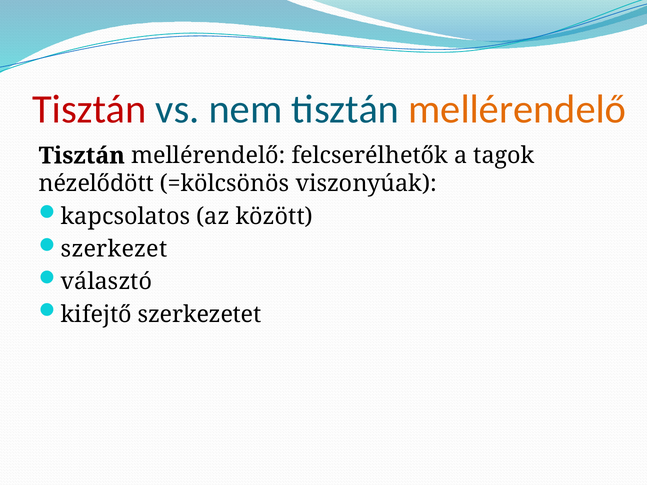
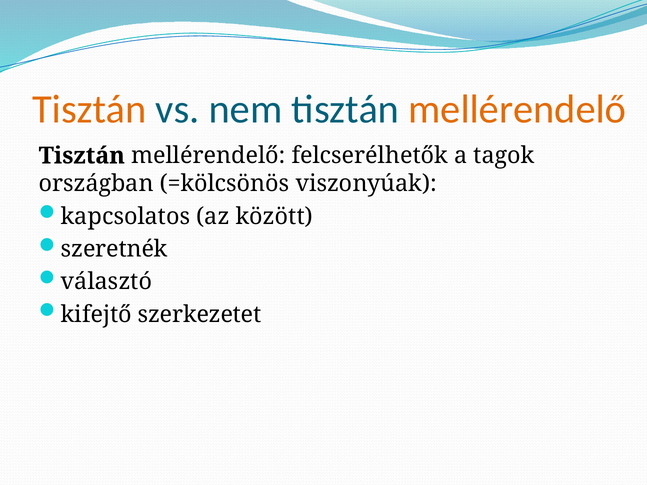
Tisztán colour: red -> orange (89, 109)
nézelődött: nézelődött -> országban (96, 184)
szerkezet: szerkezet -> szeretnék (114, 249)
